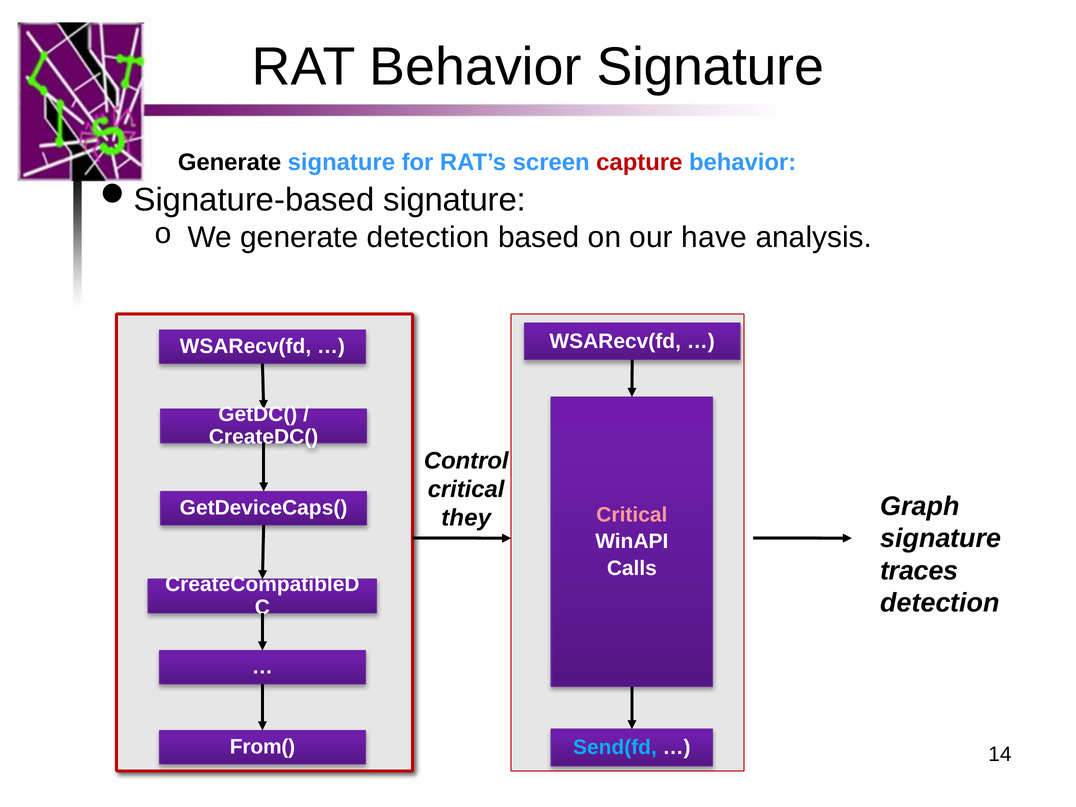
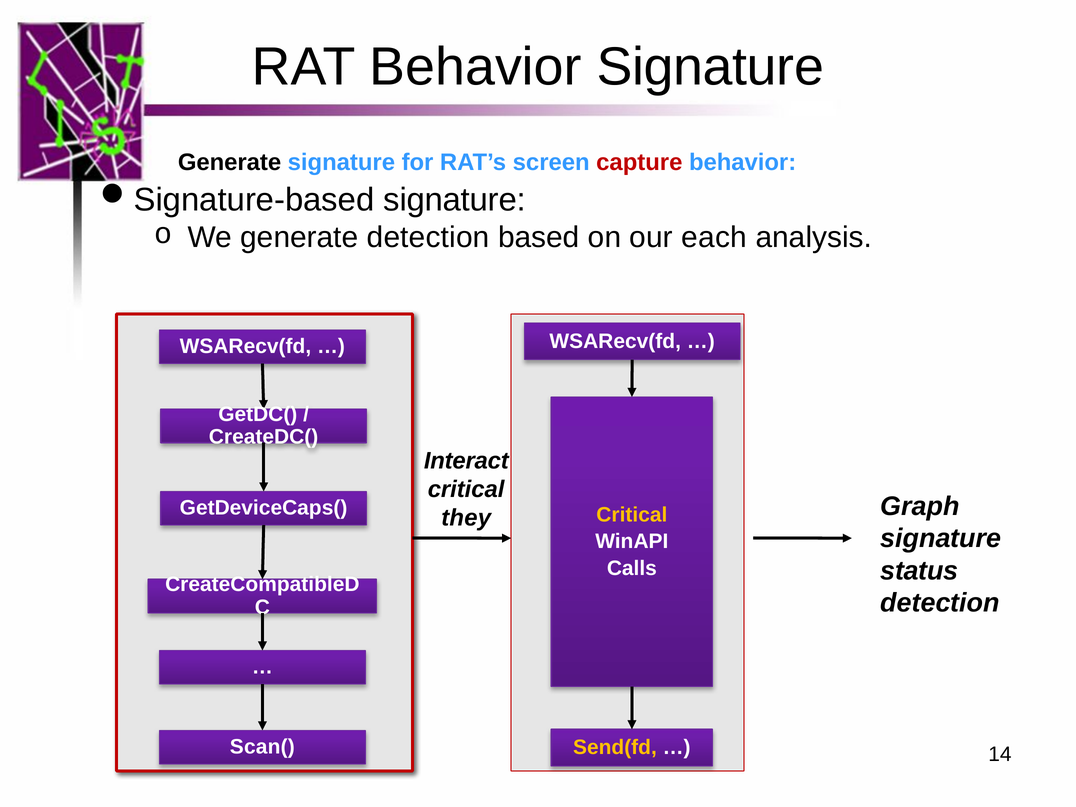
have: have -> each (714, 237)
Control: Control -> Interact (466, 461)
Critical colour: pink -> yellow (632, 515)
traces: traces -> status (919, 571)
From(: From( -> Scan( (262, 747)
Send(fd colour: light blue -> yellow (615, 747)
